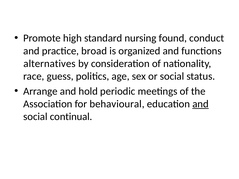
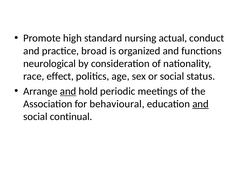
found: found -> actual (173, 38)
alternatives: alternatives -> neurological (50, 64)
guess: guess -> effect (60, 76)
and underline: none -> present (68, 91)
